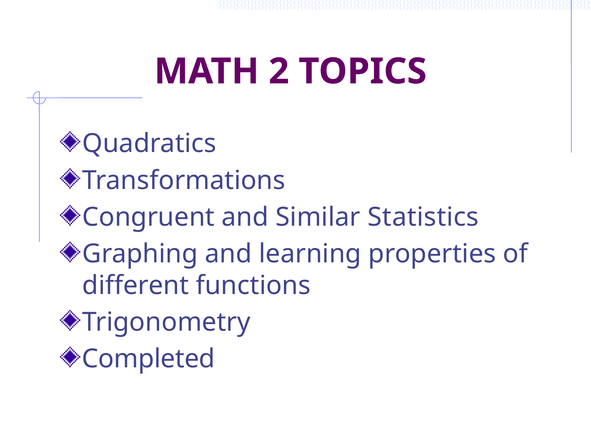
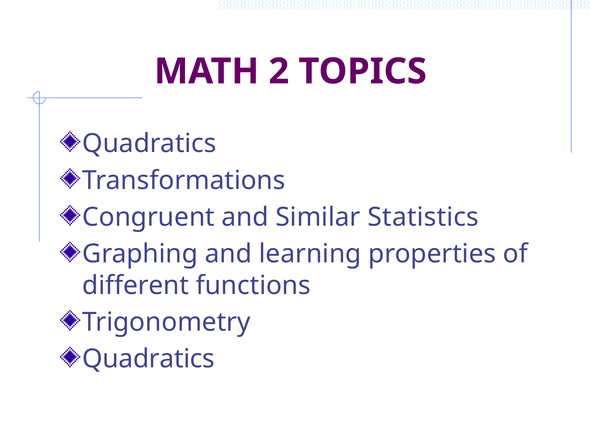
Completed: Completed -> Quadratics (149, 359)
